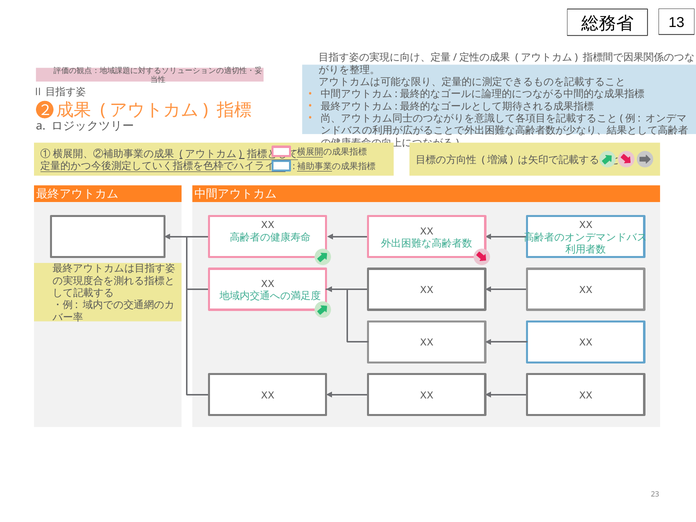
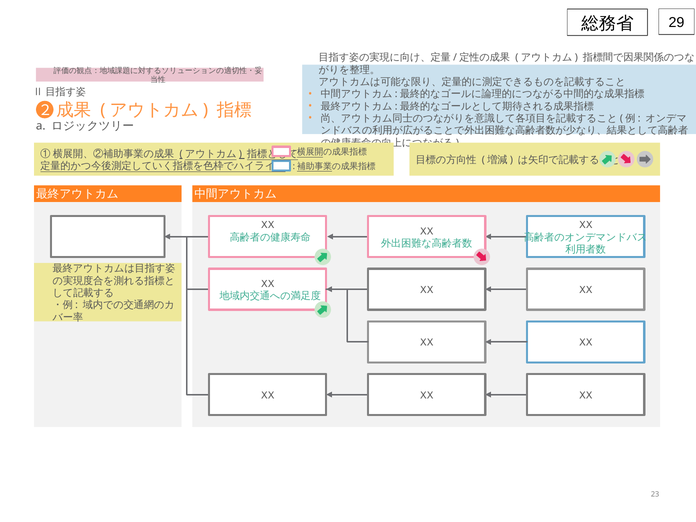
13: 13 -> 29 (676, 23)
